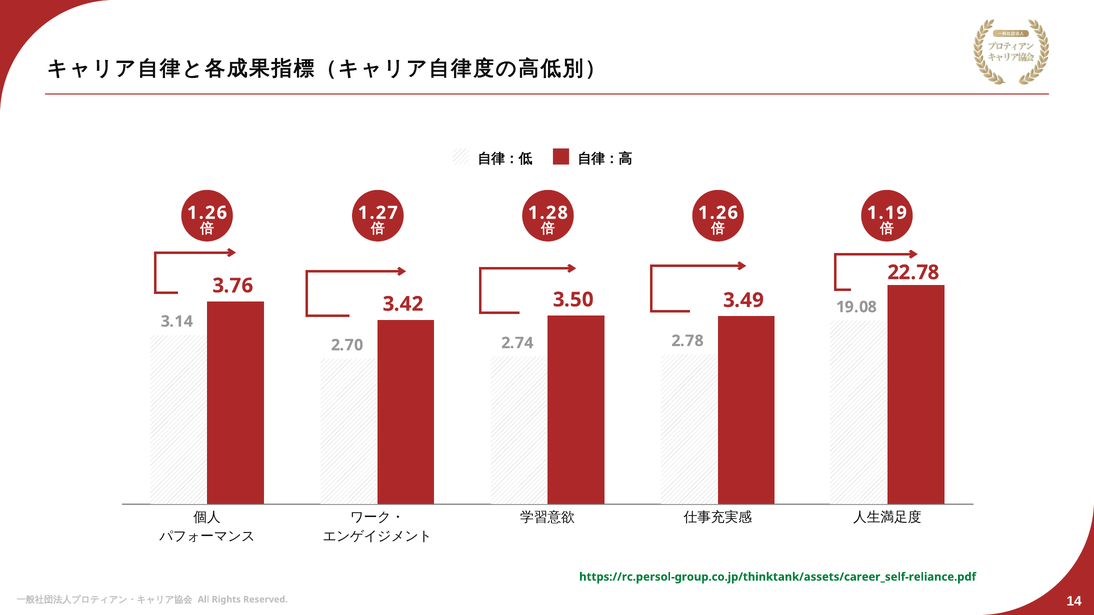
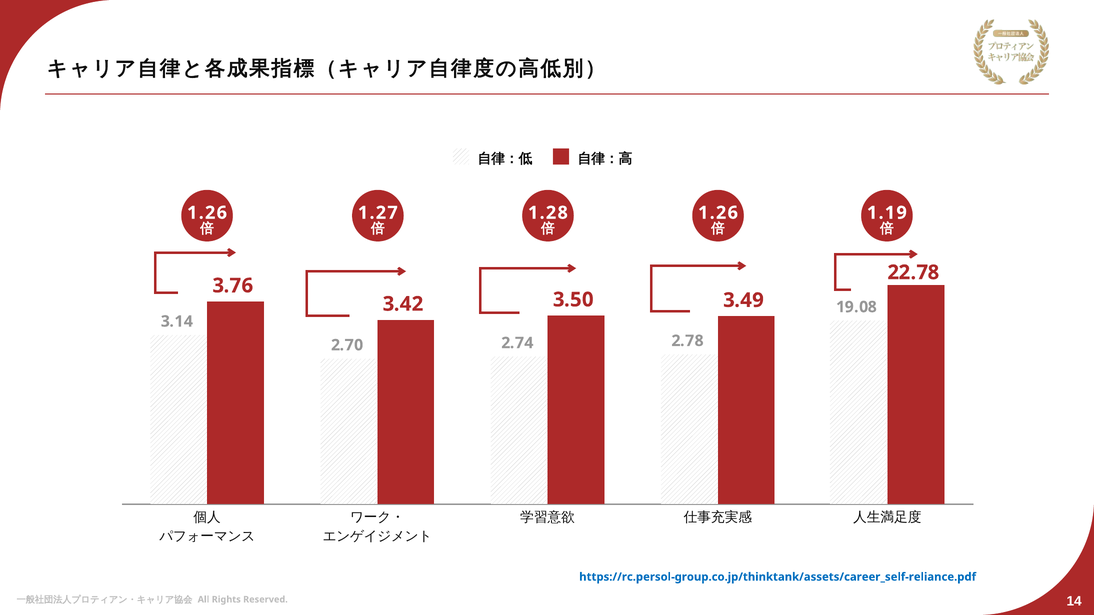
https://rc.persol-group.co.jp/thinktank/assets/career_self-reliance.pdf colour: green -> blue (778, 577)
